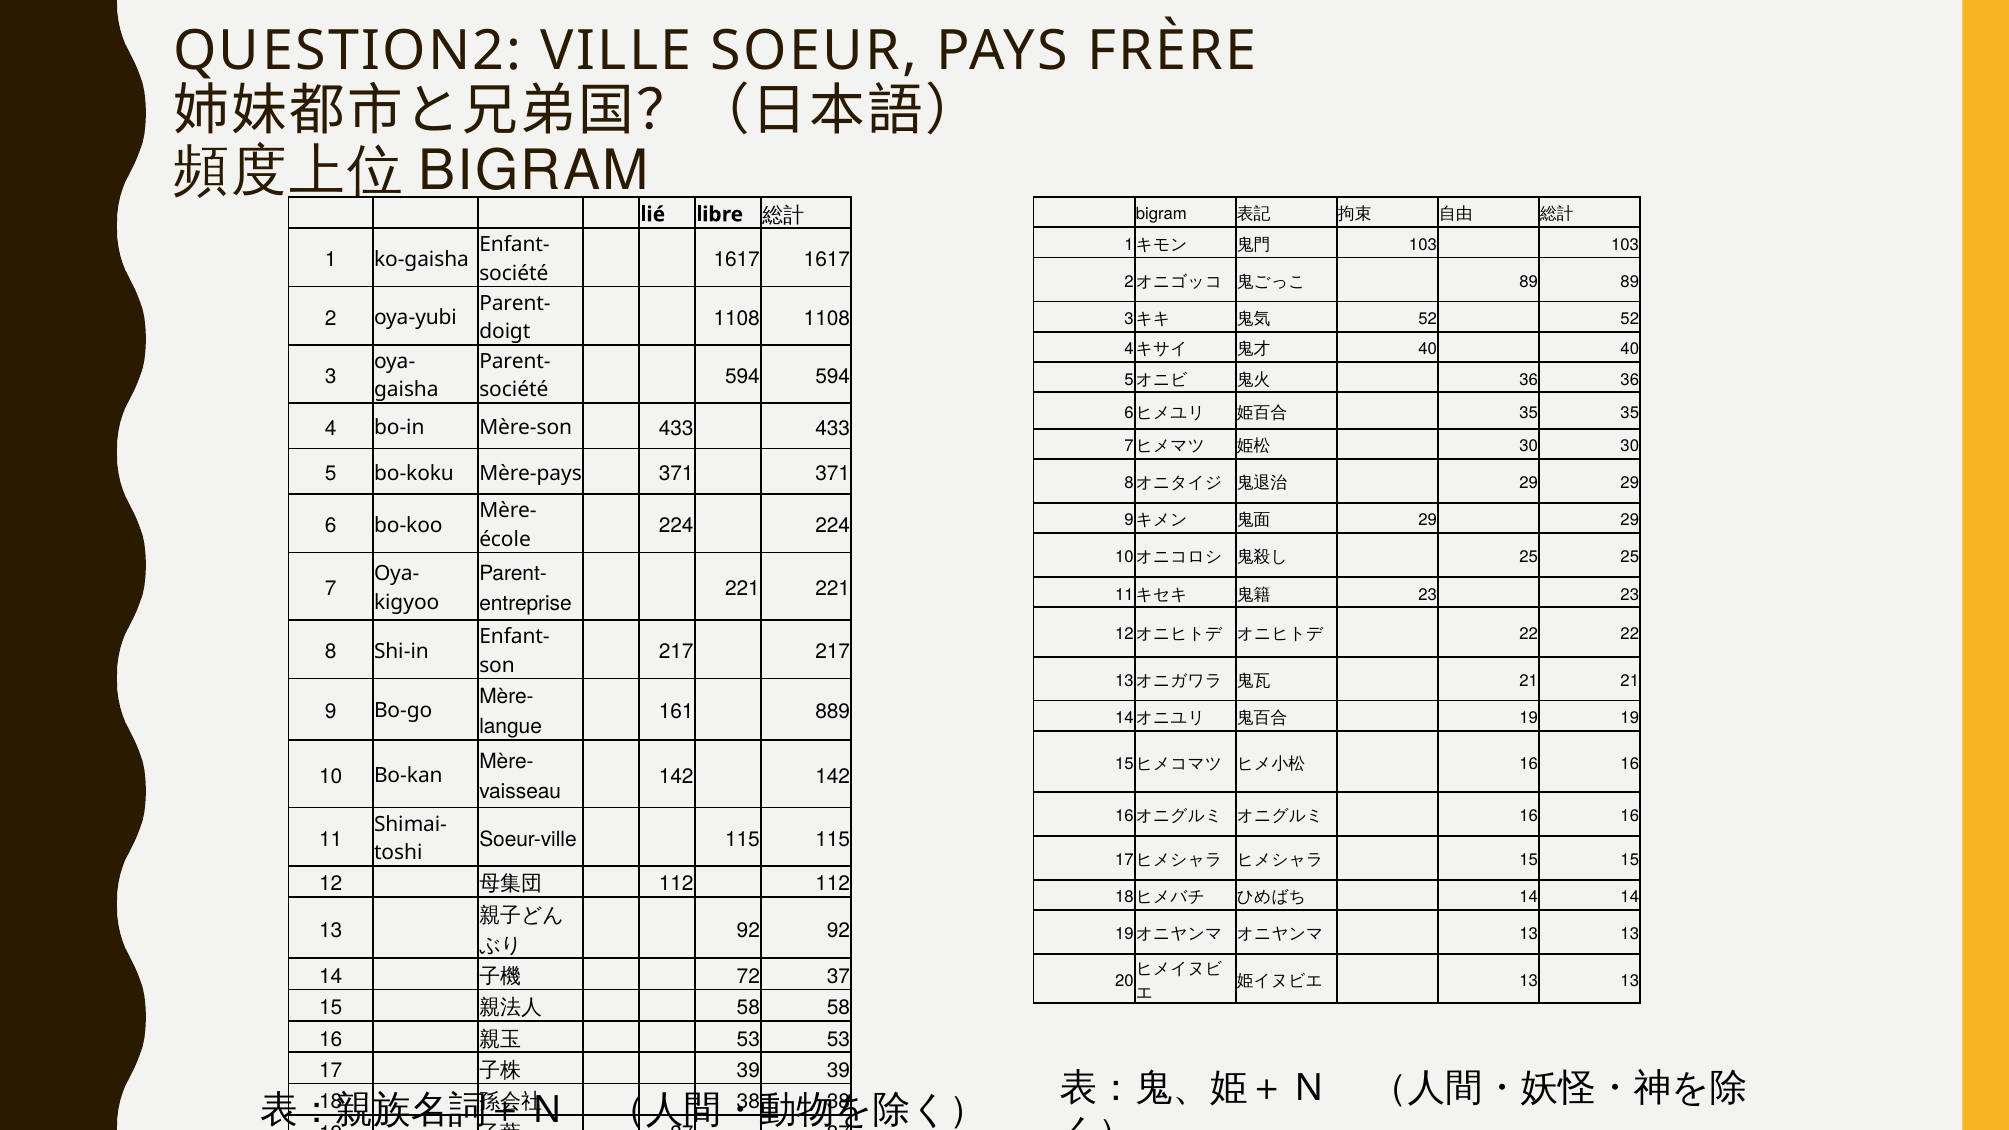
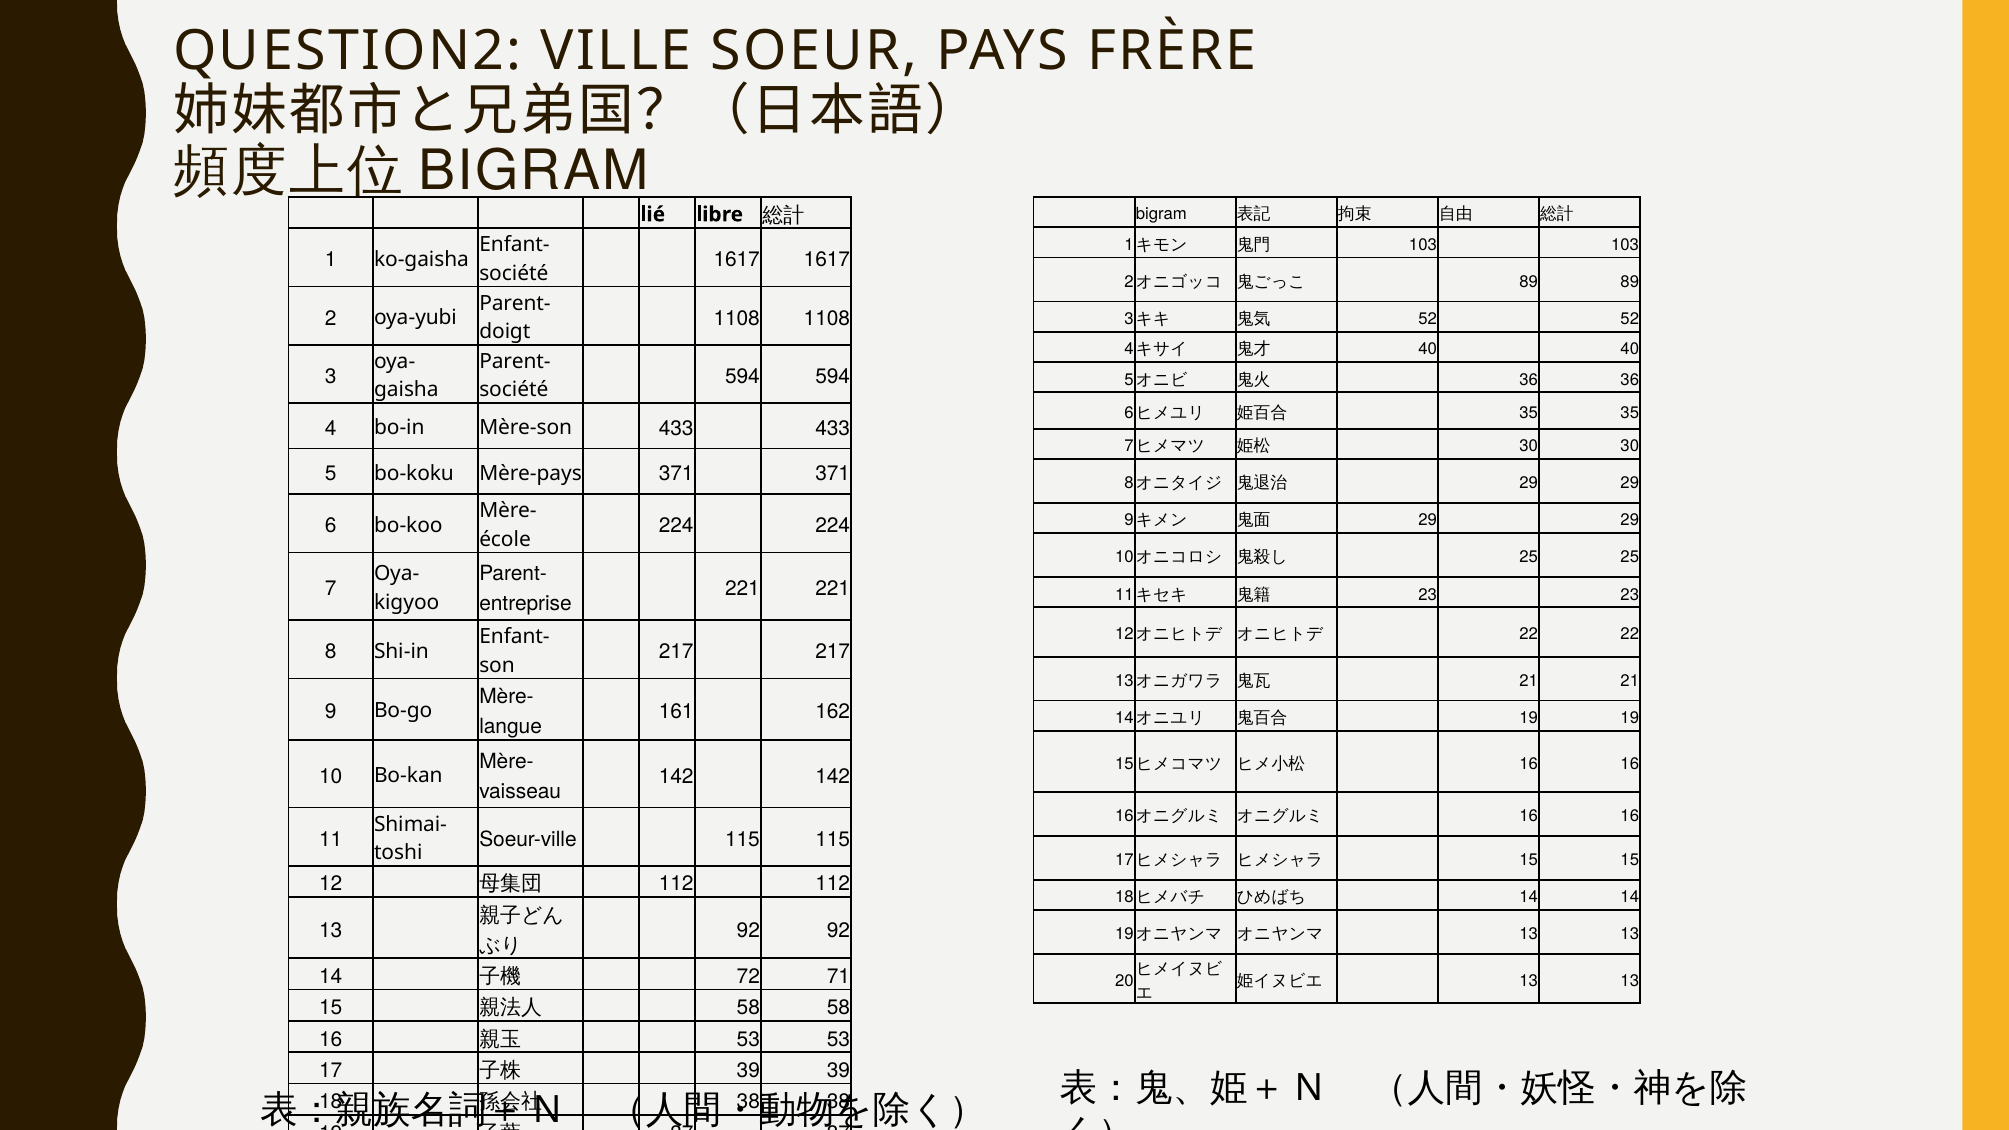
889: 889 -> 162 (833, 712)
72 37: 37 -> 71 (838, 977)
